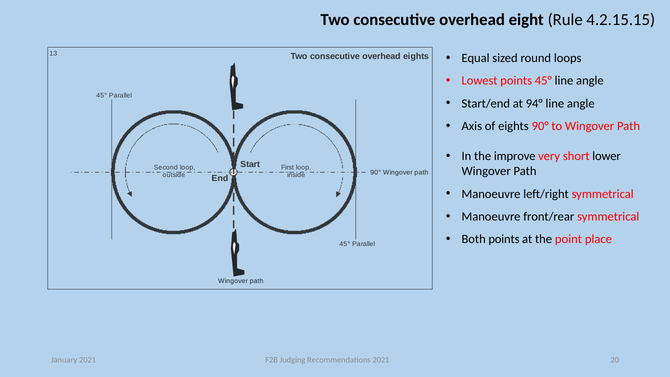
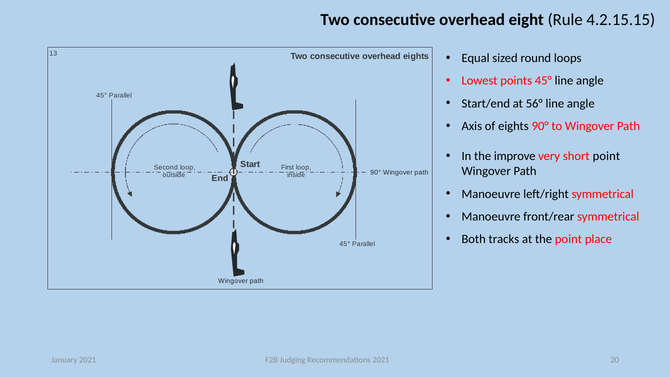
94°: 94° -> 56° (534, 103)
short lower: lower -> point (606, 156)
Both points: points -> tracks (504, 239)
